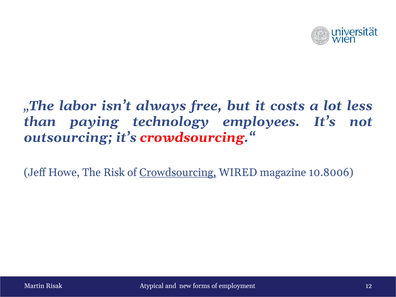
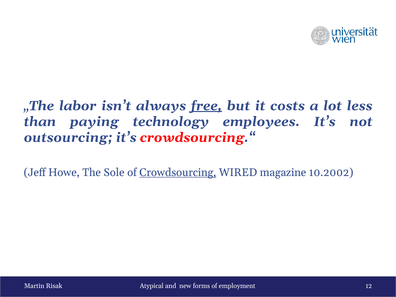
free underline: none -> present (207, 106)
Risk: Risk -> Sole (114, 173)
10.8006: 10.8006 -> 10.2002 (331, 173)
